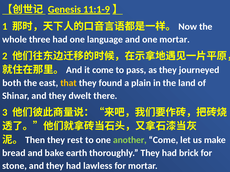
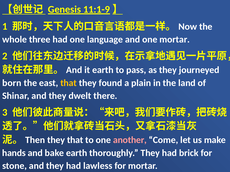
it come: come -> earth (103, 70)
both: both -> born (12, 83)
they rest: rest -> that (75, 140)
another colour: light green -> pink (130, 140)
bread: bread -> hands (14, 153)
